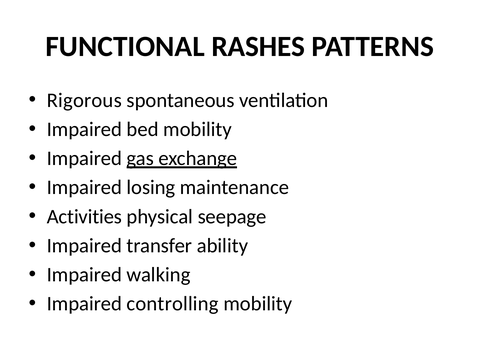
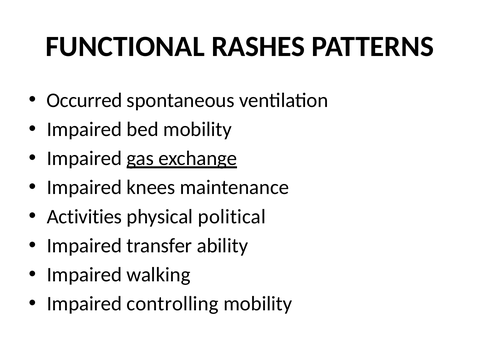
Rigorous: Rigorous -> Occurred (84, 100)
losing: losing -> knees (151, 188)
seepage: seepage -> political (232, 217)
